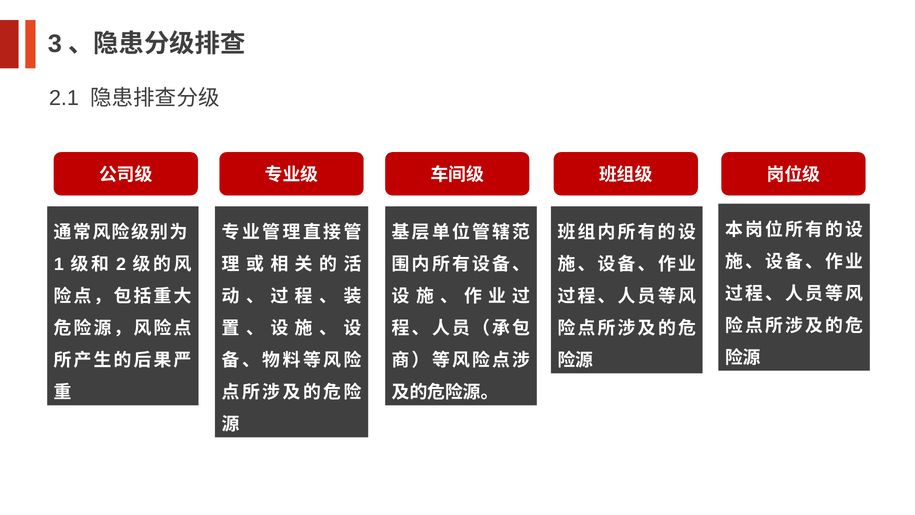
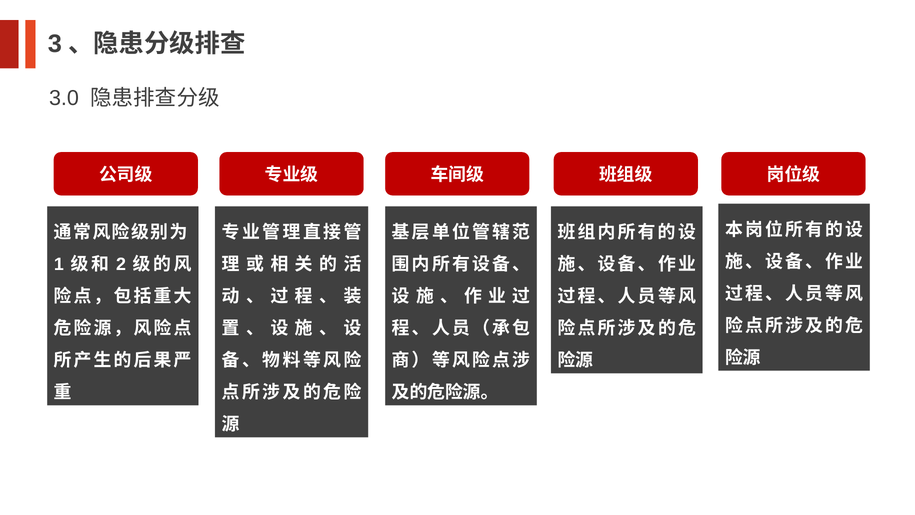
2.1: 2.1 -> 3.0 (64, 98)
